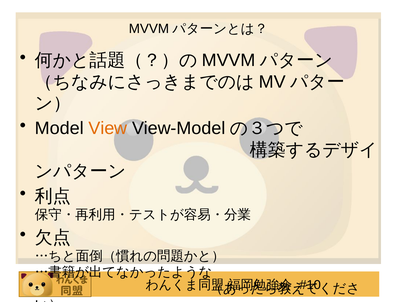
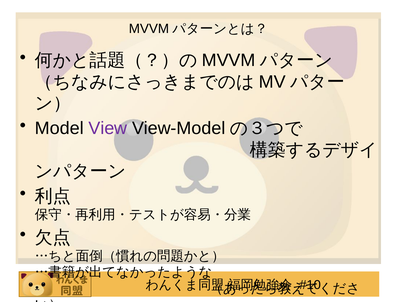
View colour: orange -> purple (108, 128)
